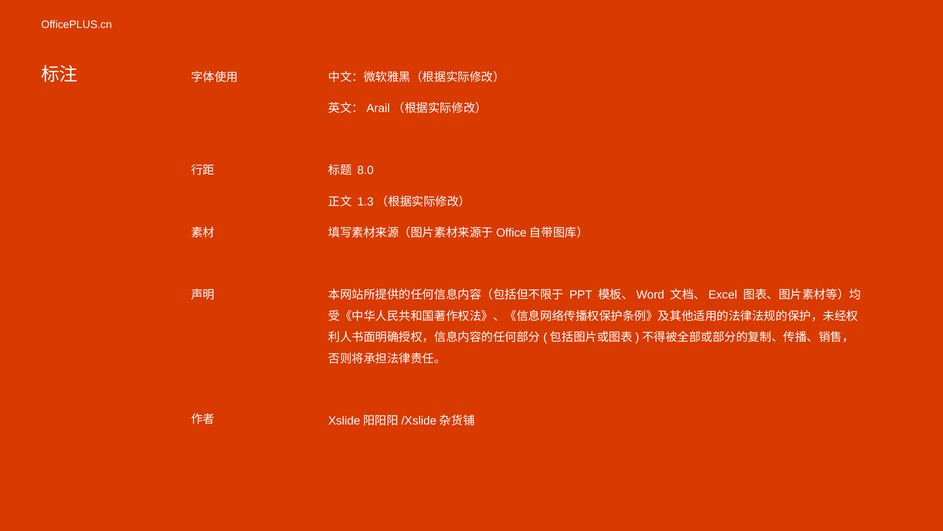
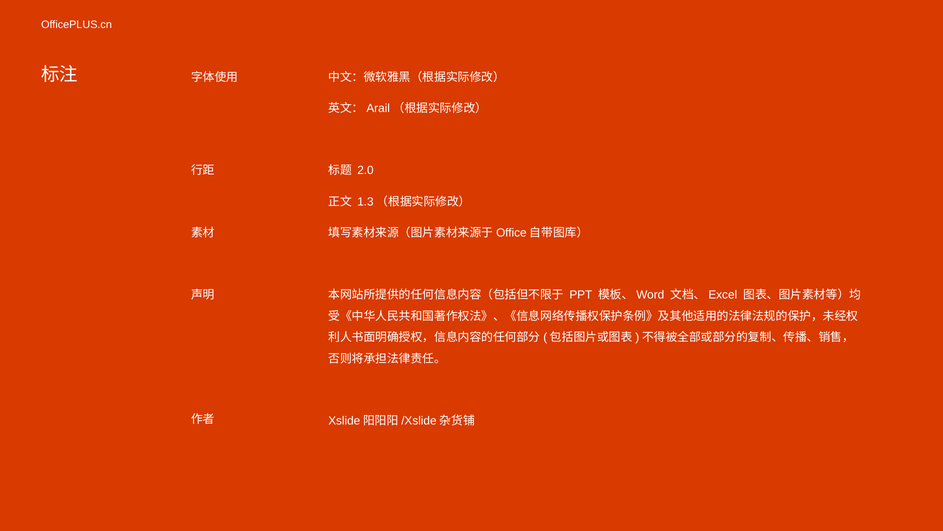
8.0: 8.0 -> 2.0 (365, 170)
